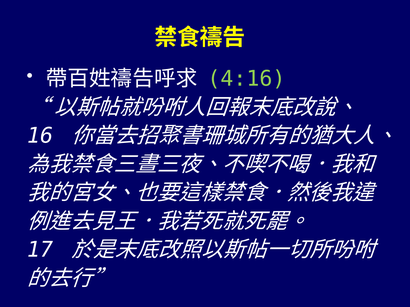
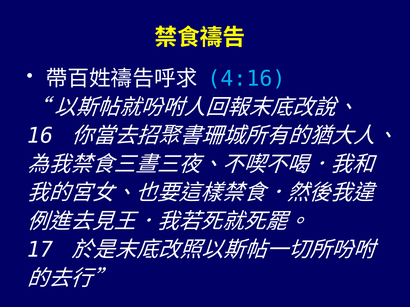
4:16 colour: light green -> light blue (246, 79)
